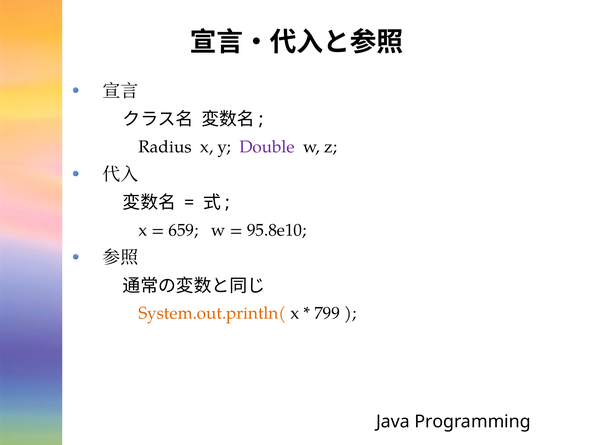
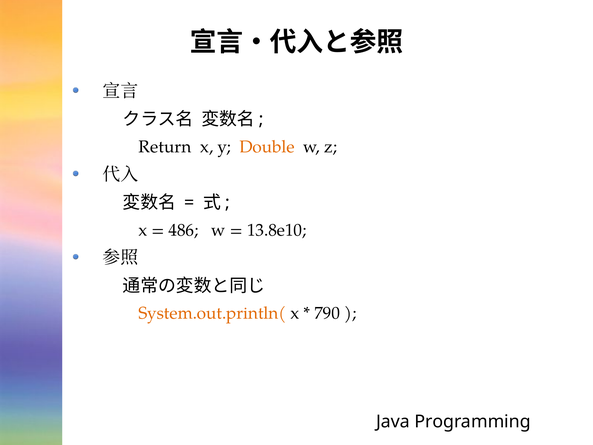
Radius: Radius -> Return (165, 147)
Double colour: purple -> orange (267, 147)
659: 659 -> 486 (184, 230)
95.8e10: 95.8e10 -> 13.8e10 (277, 230)
799: 799 -> 790 (327, 313)
